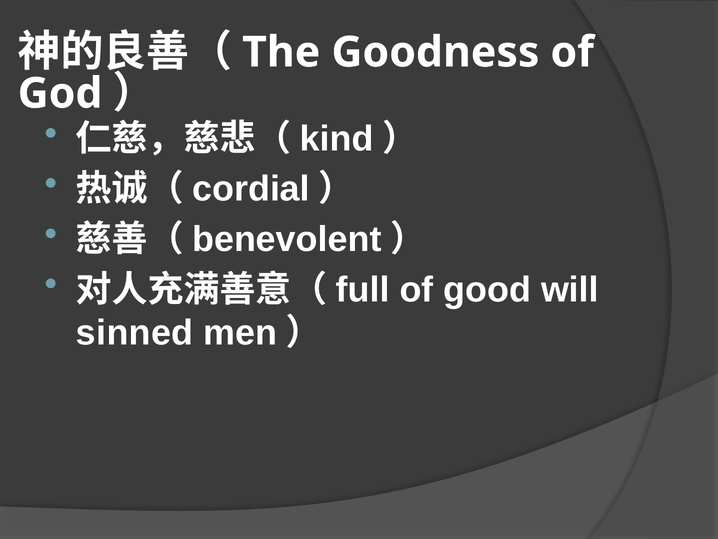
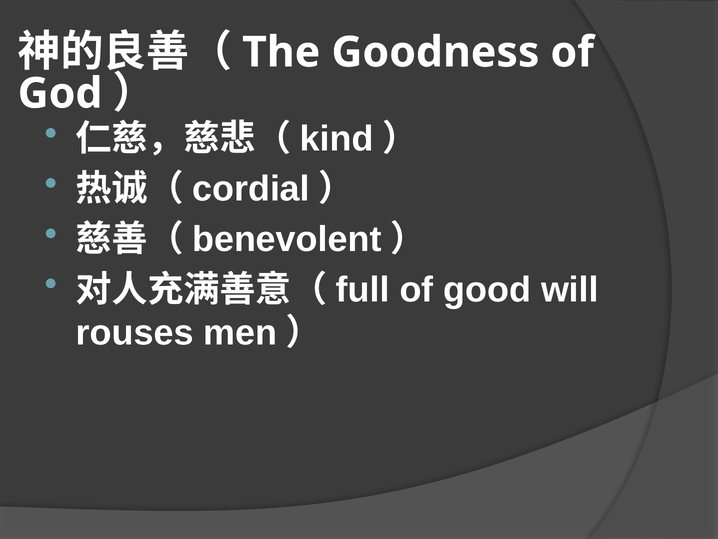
sinned: sinned -> rouses (135, 332)
